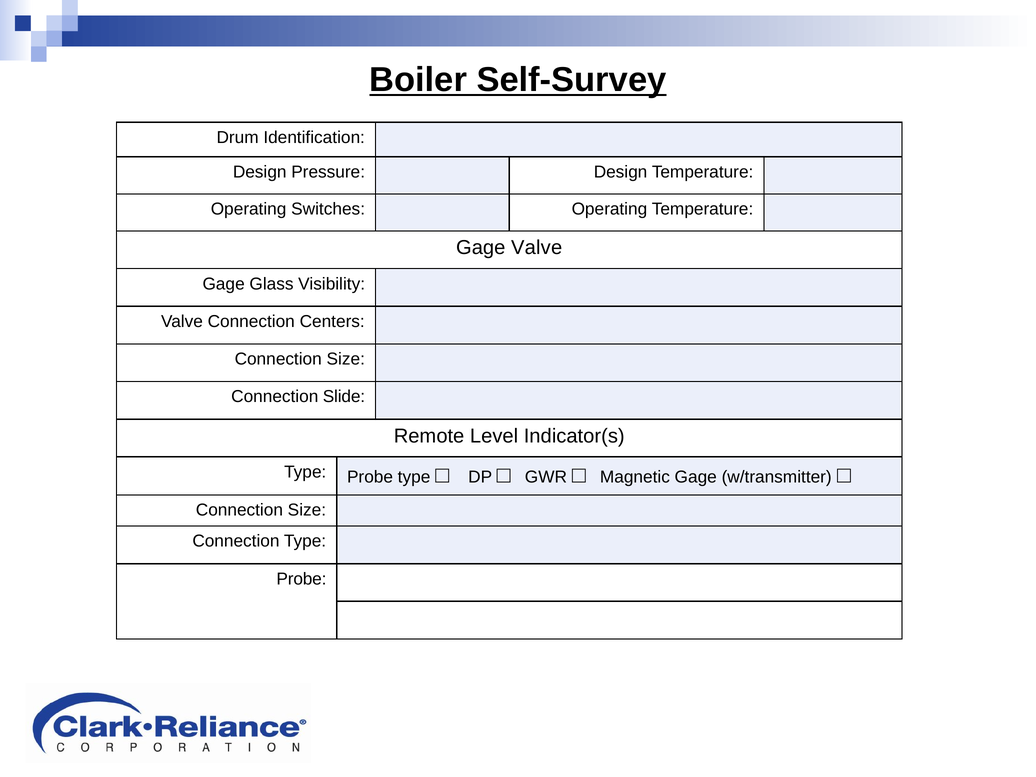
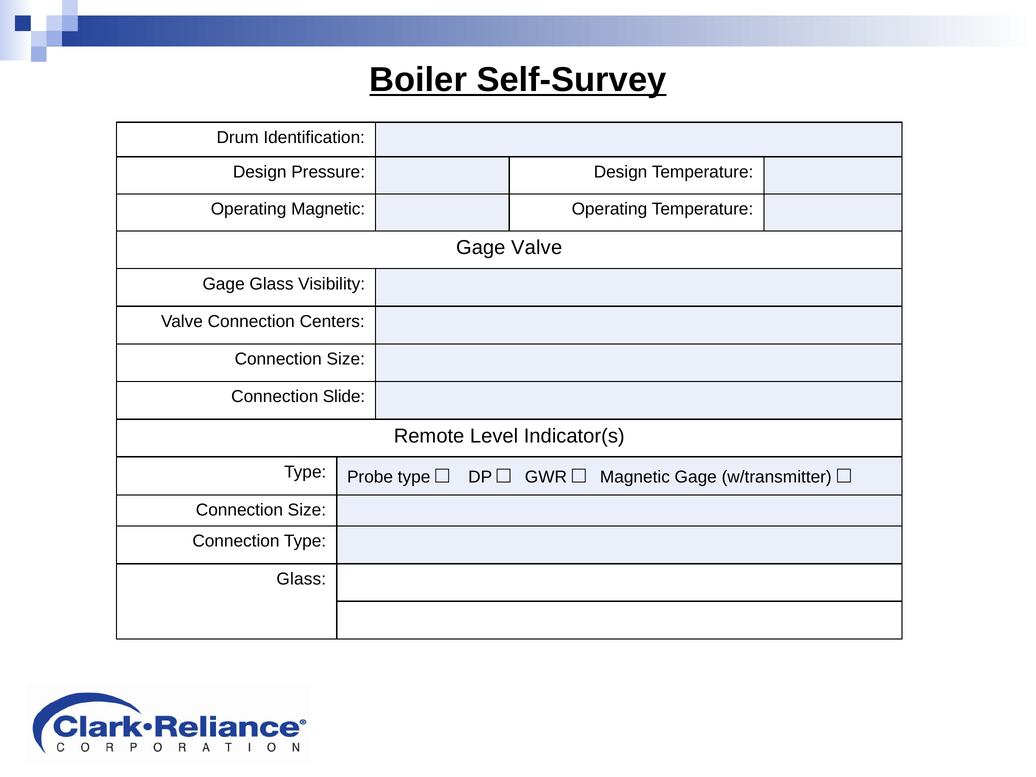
Operating Switches: Switches -> Magnetic (328, 209)
Probe: Probe -> Glass (301, 579)
